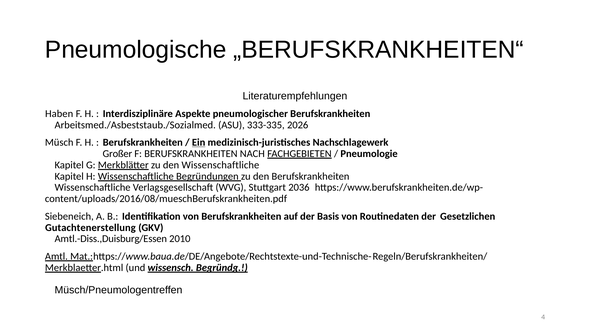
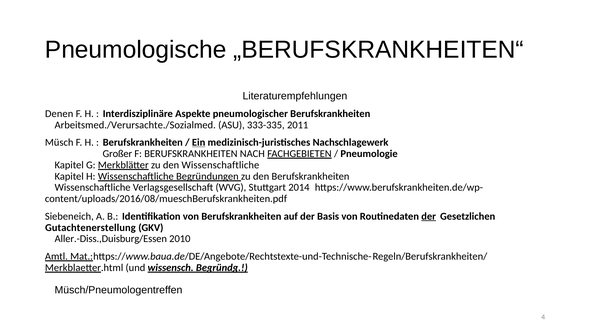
Haben: Haben -> Denen (59, 114)
Arbeitsmed./Asbeststaub./Sozialmed: Arbeitsmed./Asbeststaub./Sozialmed -> Arbeitsmed./Verursachte./Sozialmed (135, 125)
2026: 2026 -> 2011 (298, 125)
2036: 2036 -> 2014 (299, 187)
der underline: none -> present (429, 216)
Amtl.-Diss.,Duisburg/Essen: Amtl.-Diss.,Duisburg/Essen -> Aller.-Diss.,Duisburg/Essen (111, 239)
